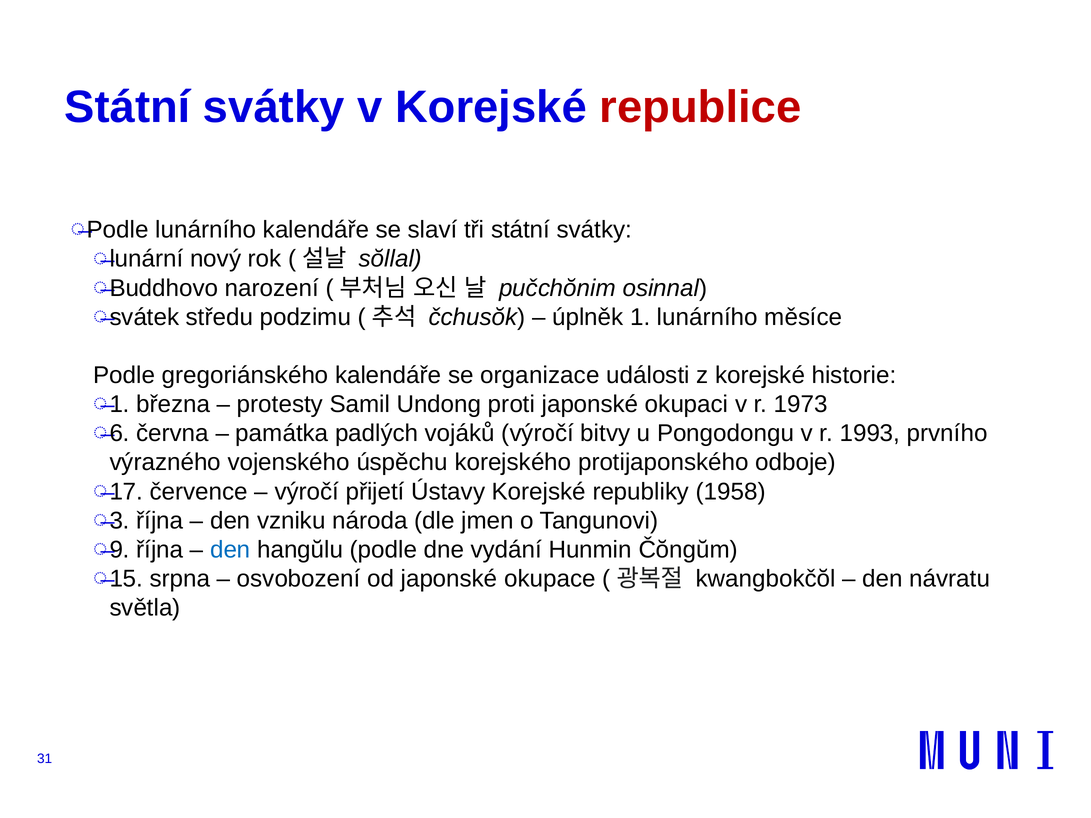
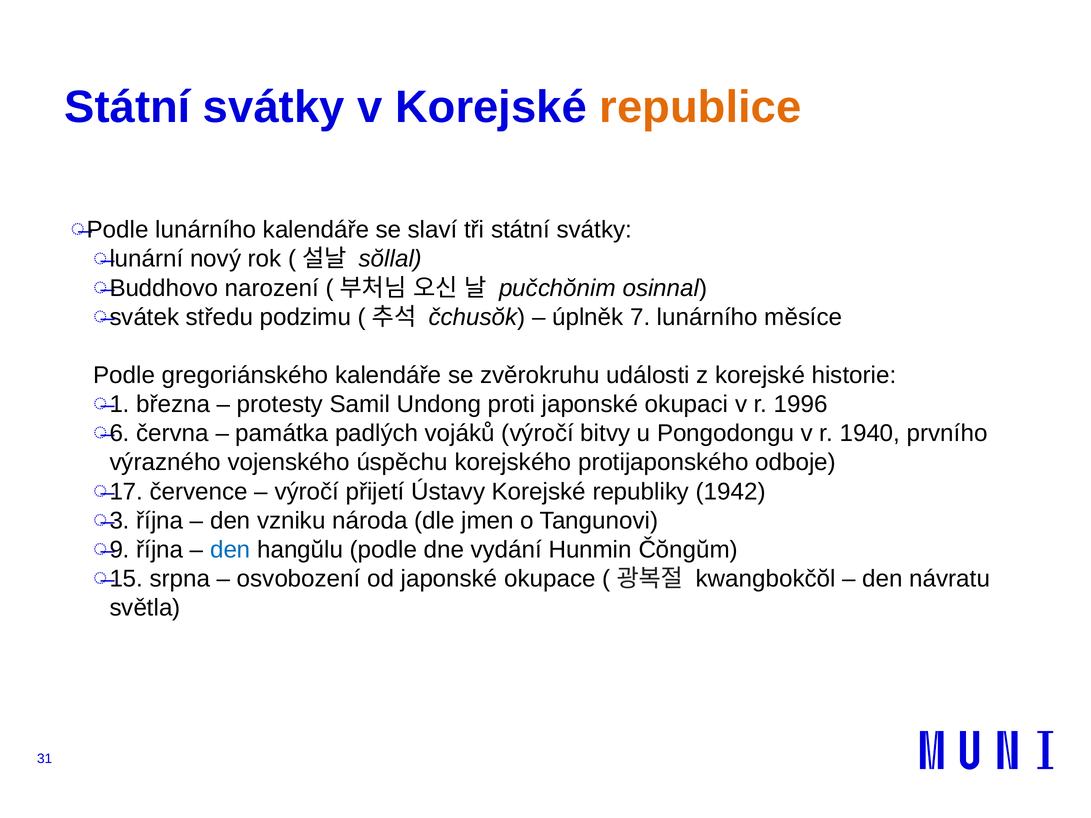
republice colour: red -> orange (700, 107)
1: 1 -> 7 (640, 317)
organizace: organizace -> zvěrokruhu (540, 375)
1973: 1973 -> 1996 (801, 404)
1993: 1993 -> 1940 (870, 434)
1958: 1958 -> 1942 (731, 492)
